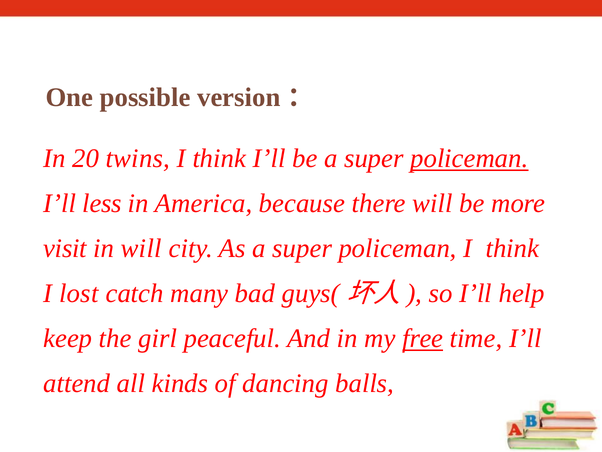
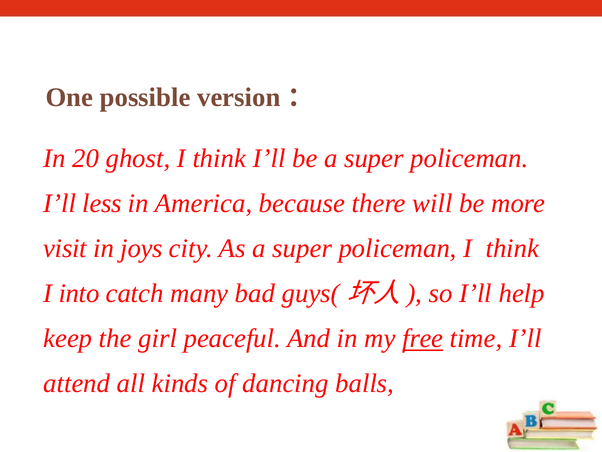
twins: twins -> ghost (138, 158)
policeman underline: present -> none (469, 158)
in will: will -> joys (142, 248)
lost: lost -> into (79, 293)
